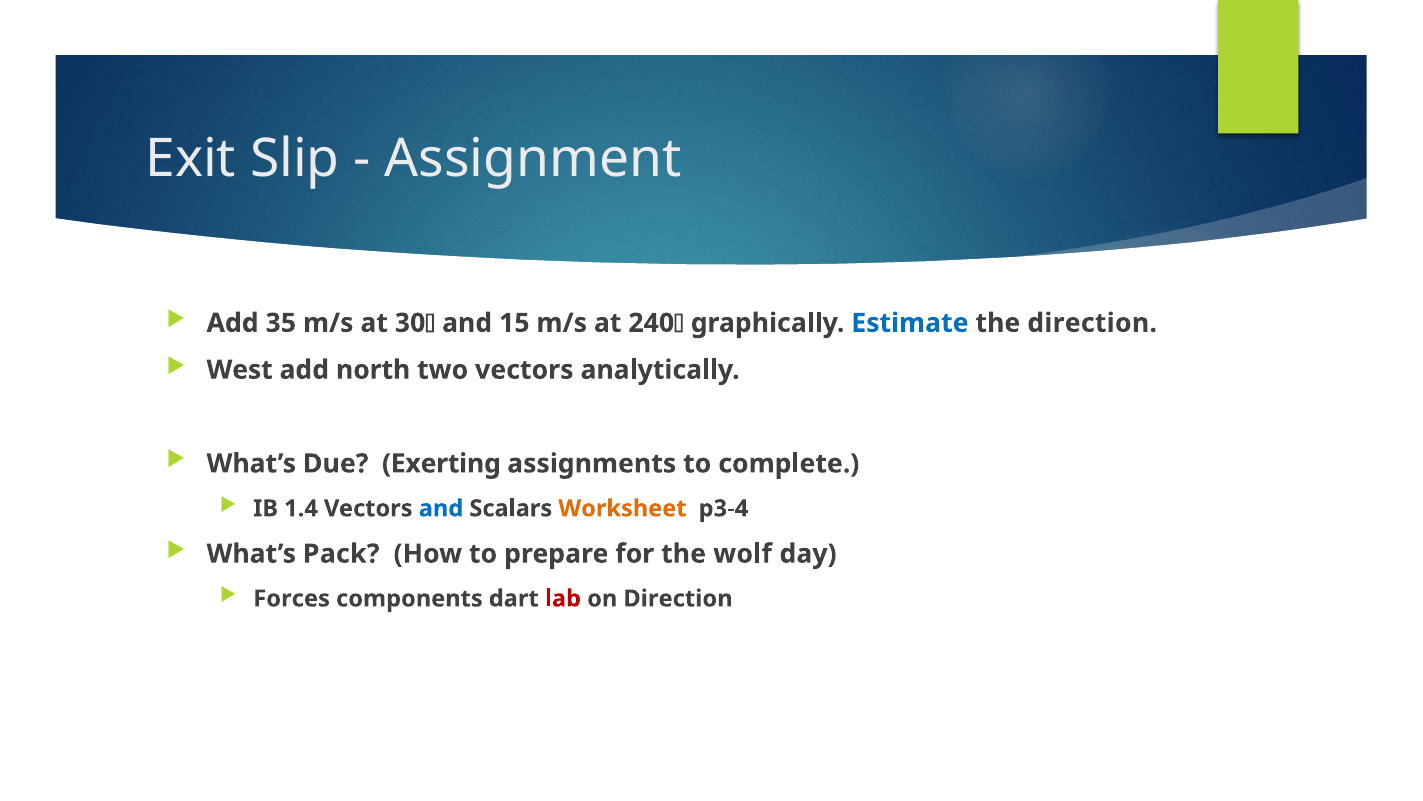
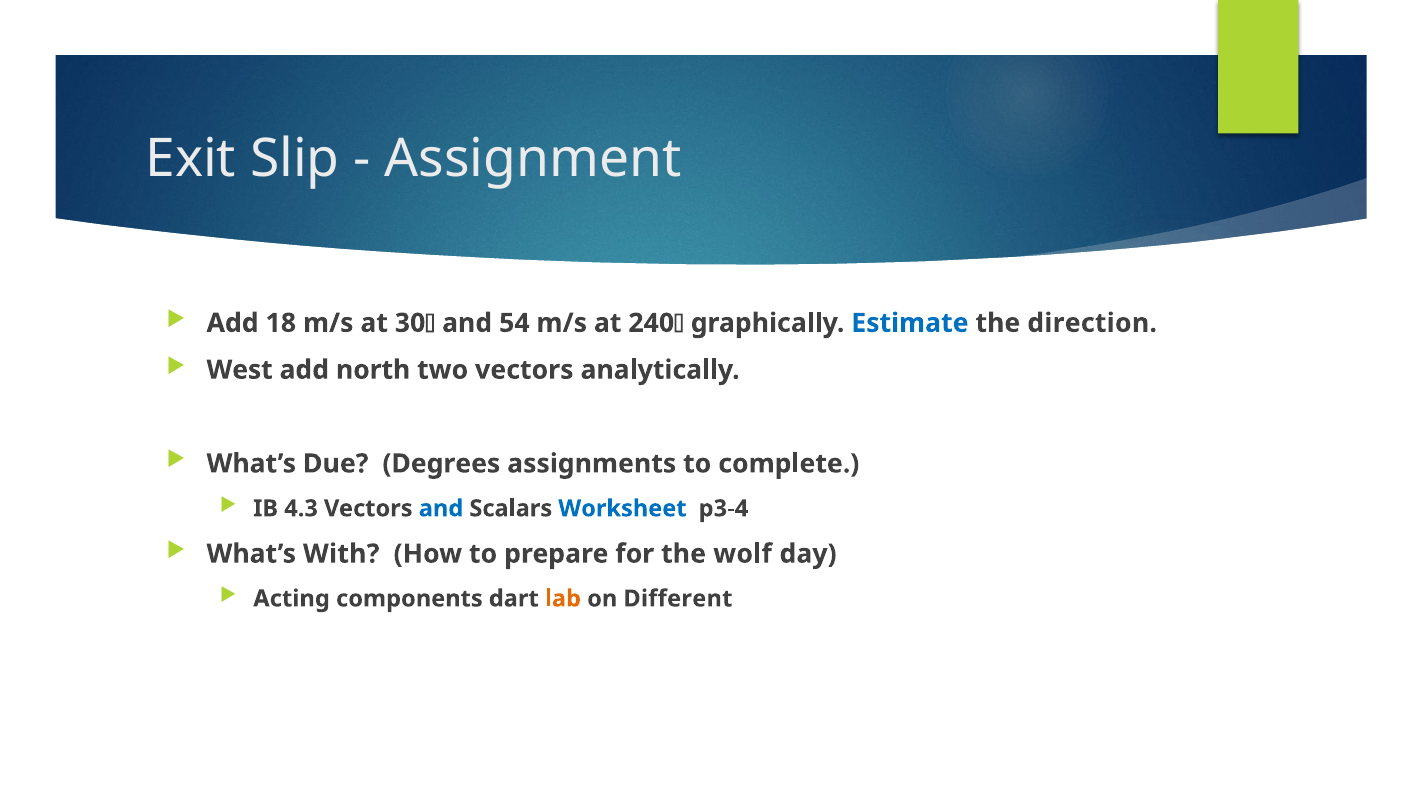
35: 35 -> 18 (281, 323)
15: 15 -> 54 (514, 323)
Exerting: Exerting -> Degrees (441, 463)
1.4: 1.4 -> 4.3 (301, 508)
Worksheet colour: orange -> blue (622, 508)
Pack: Pack -> With (341, 553)
Forces: Forces -> Acting (292, 598)
lab colour: red -> orange (563, 598)
on Direction: Direction -> Different (678, 598)
